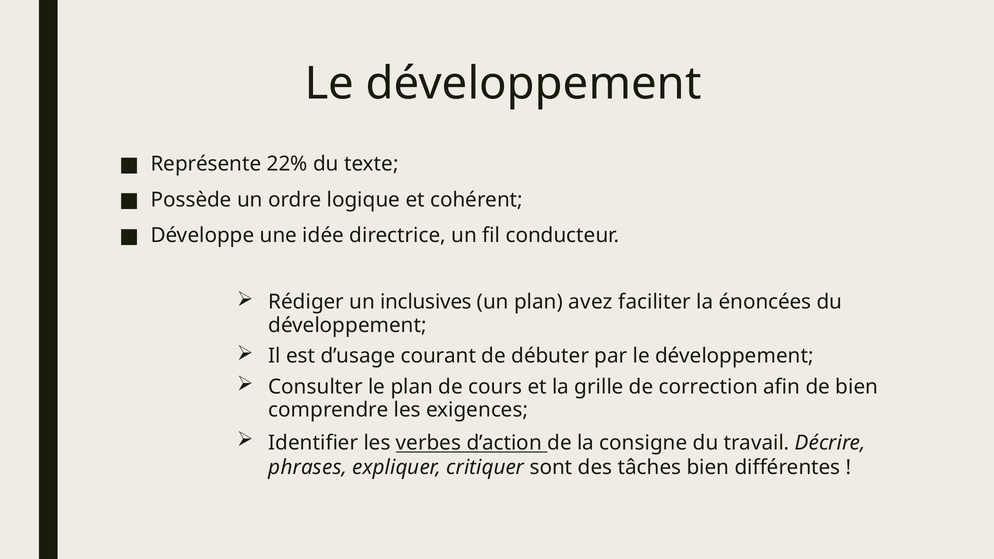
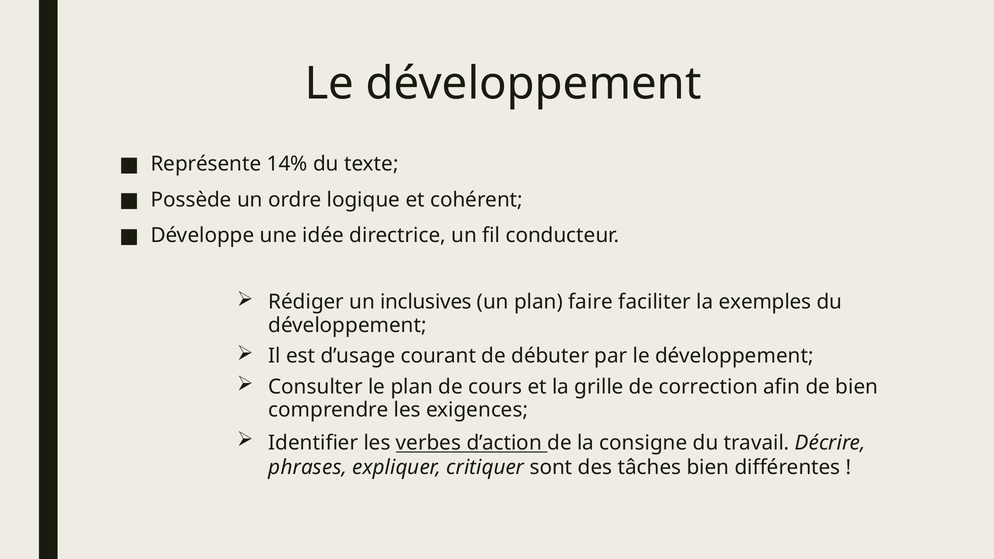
22%: 22% -> 14% (287, 164)
avez: avez -> faire (591, 302)
énoncées: énoncées -> exemples (765, 302)
